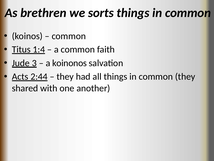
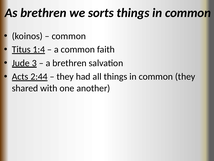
a koinonos: koinonos -> brethren (70, 63)
